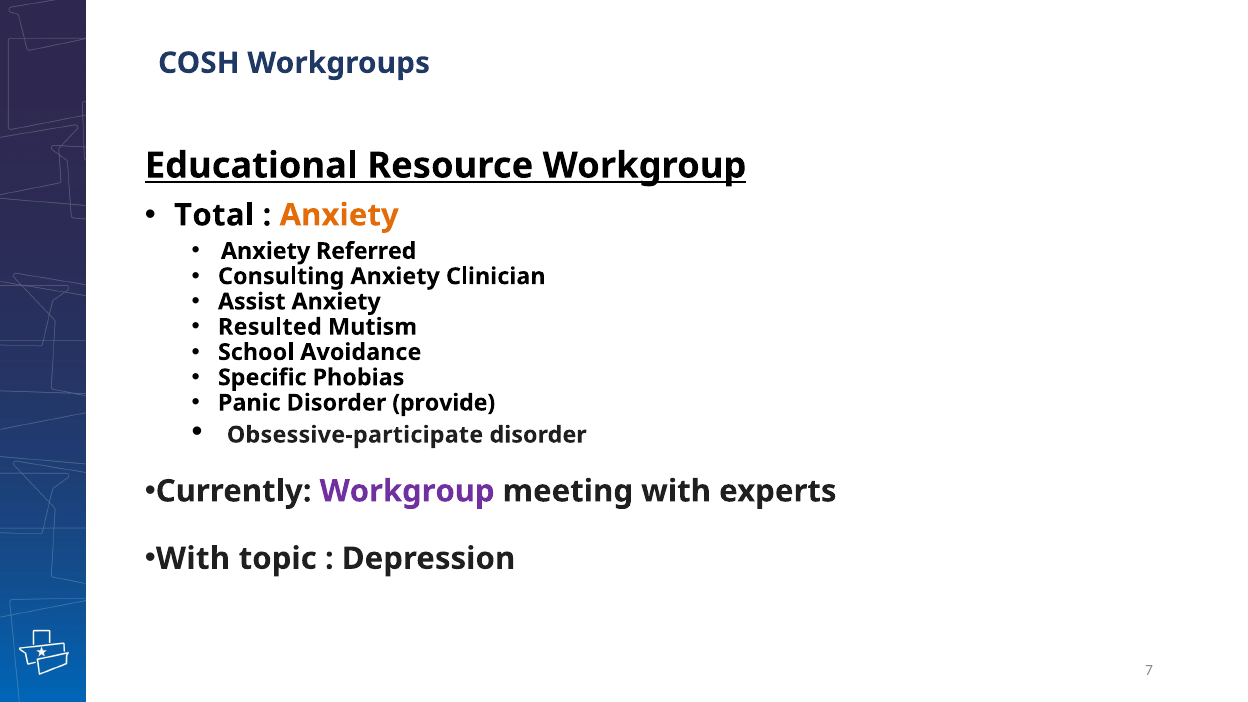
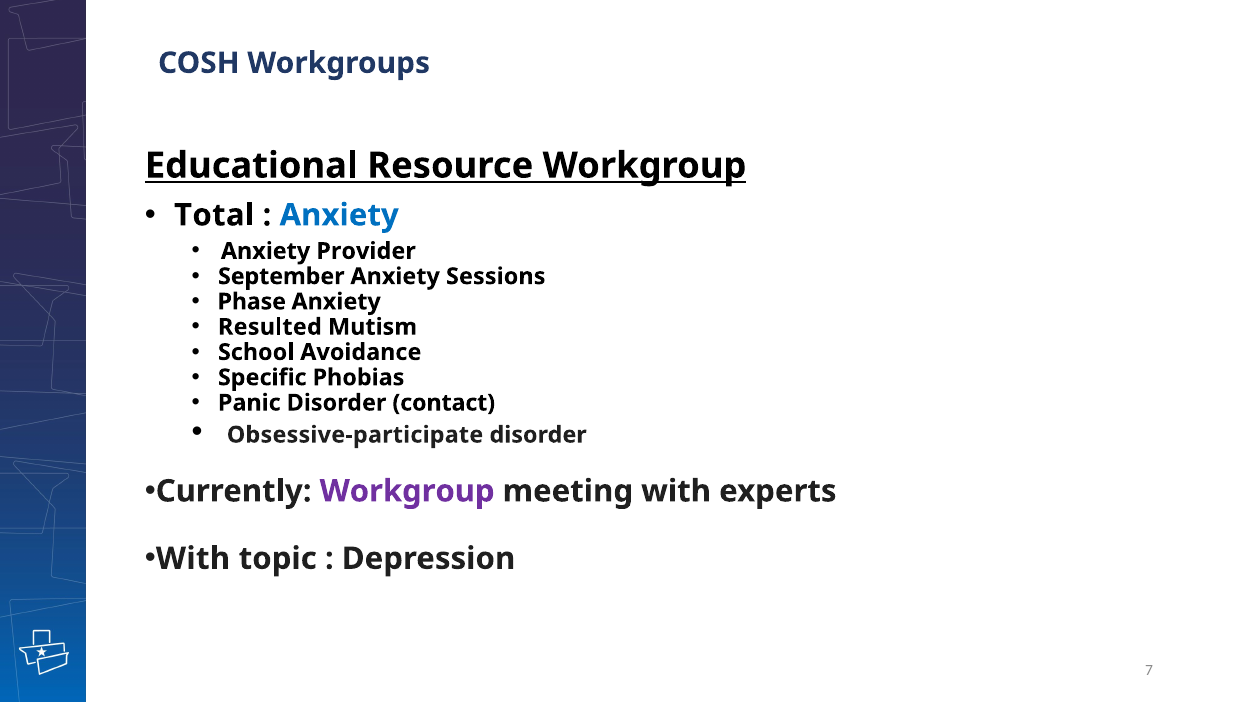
Anxiety colour: orange -> blue (339, 215)
Referred: Referred -> Provider (366, 251)
Consulting: Consulting -> September (281, 276)
Clinician: Clinician -> Sessions (496, 276)
Assist: Assist -> Phase (252, 302)
provide: provide -> contact (444, 403)
